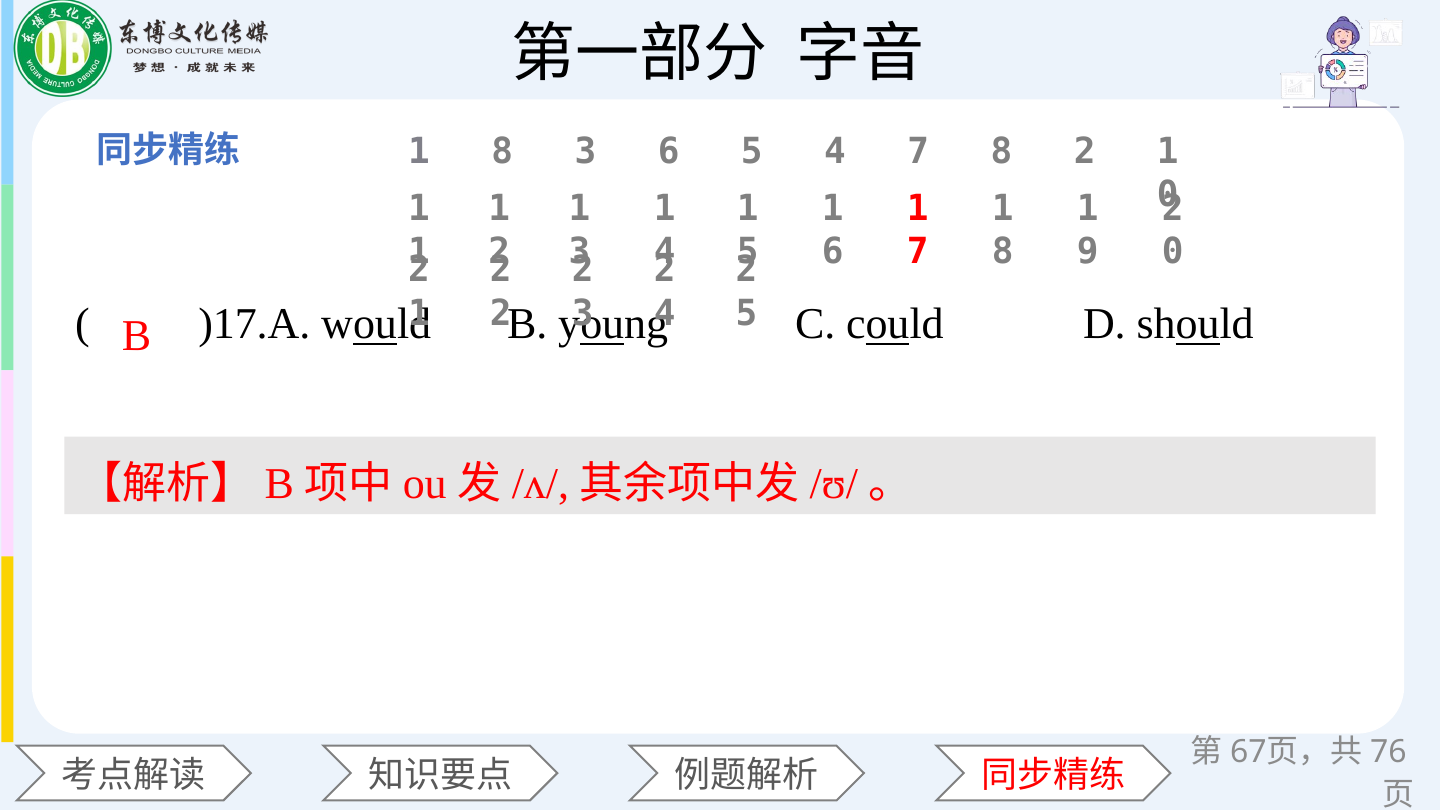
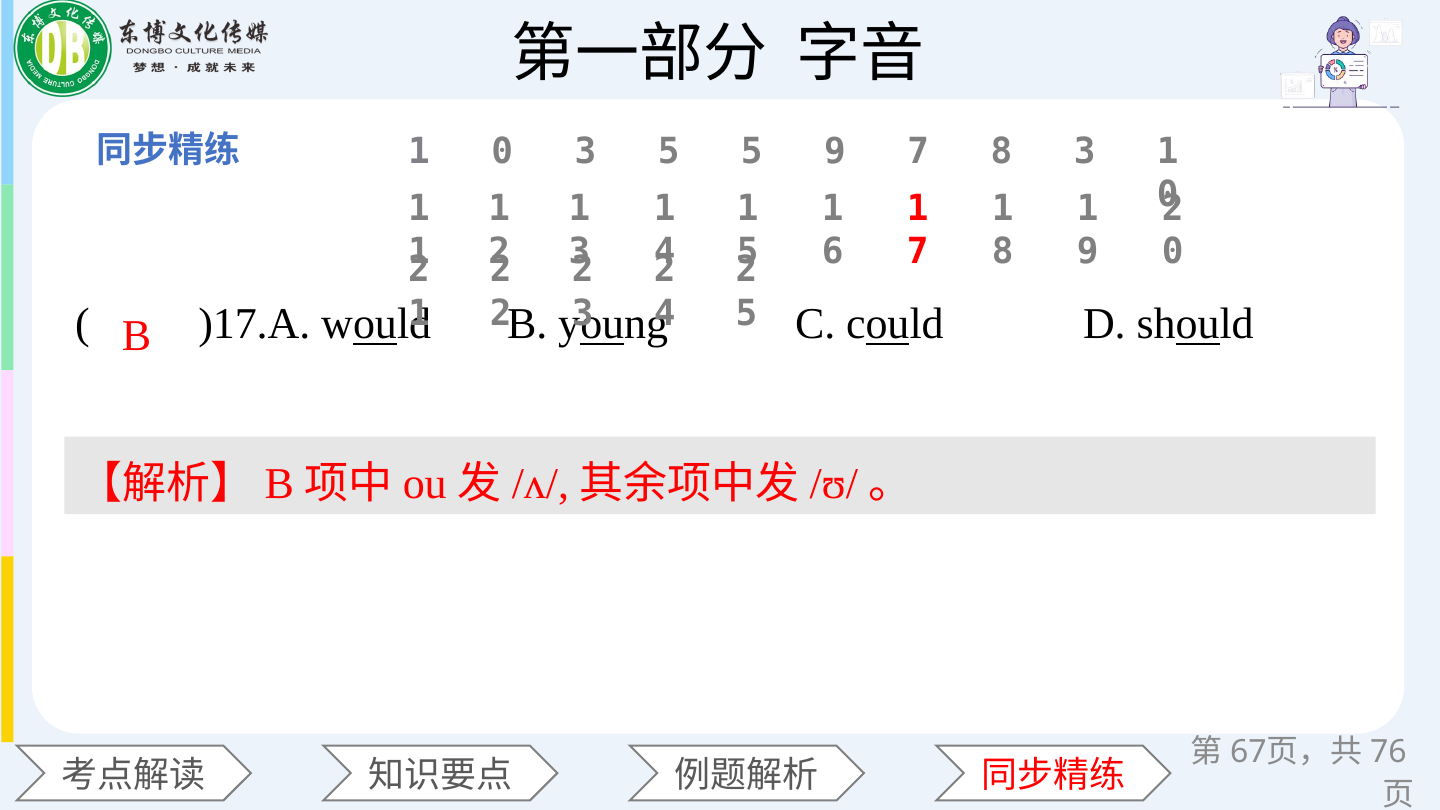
8: 8 -> 0 (502, 151)
3 6: 6 -> 5 (669, 151)
5 4: 4 -> 9 (835, 151)
8 2: 2 -> 3 (1085, 151)
